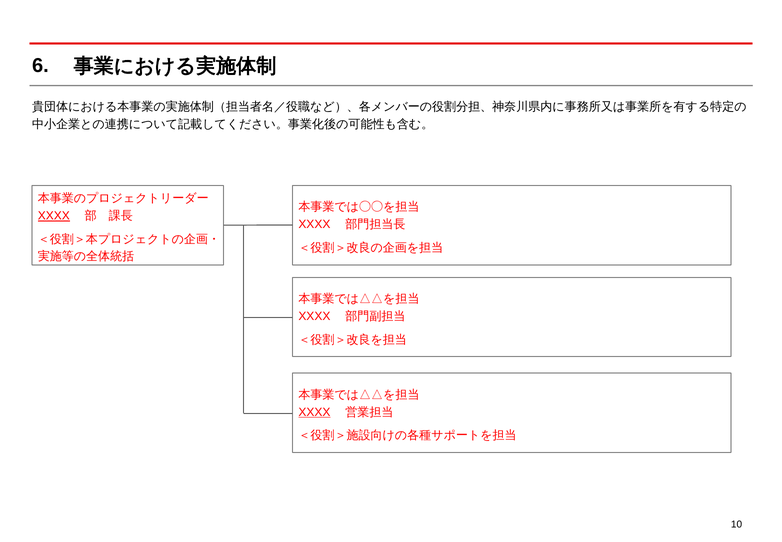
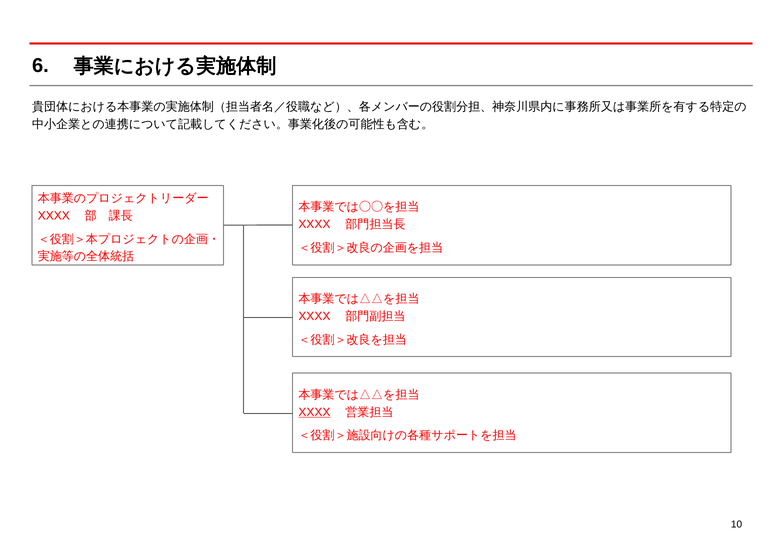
XXXX underline: present -> none (54, 215)
